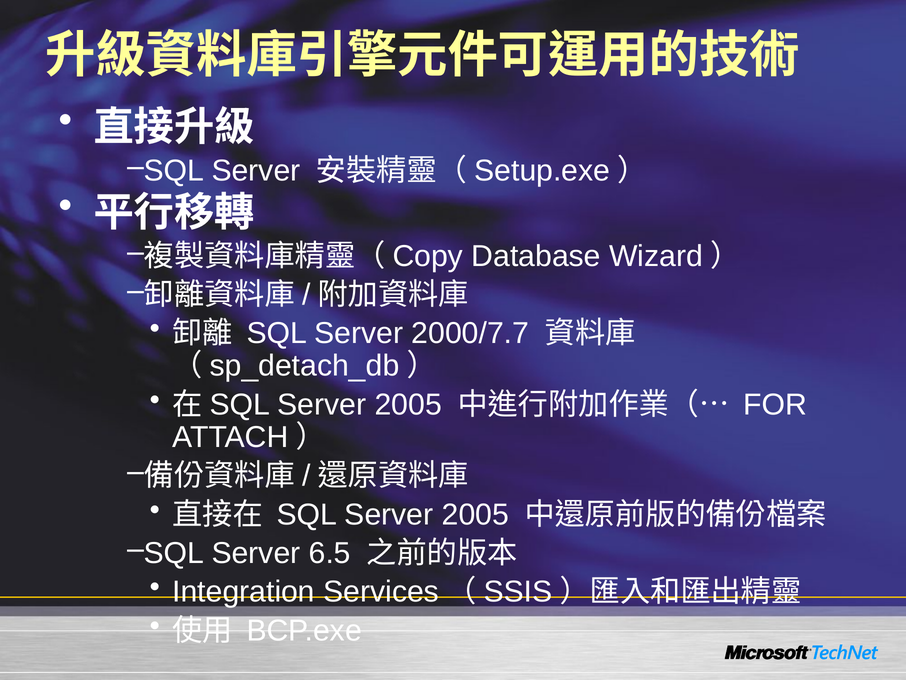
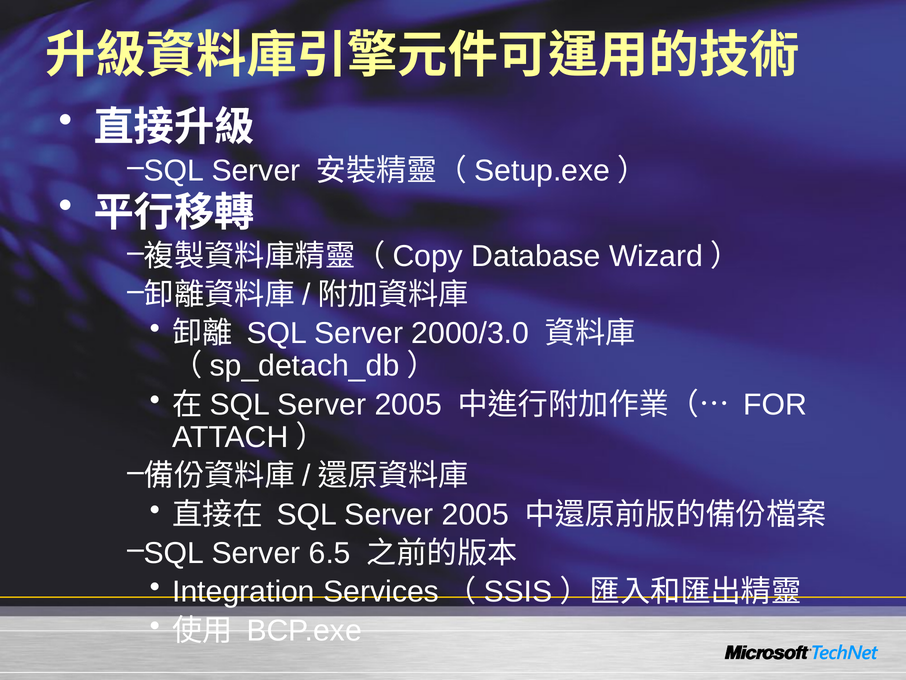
2000/7.7: 2000/7.7 -> 2000/3.0 (470, 333)
